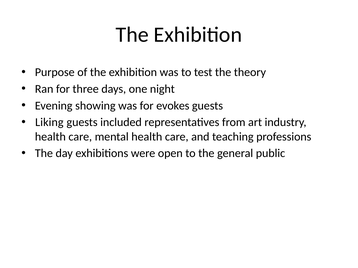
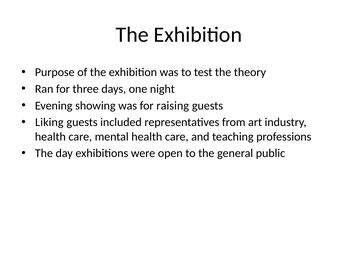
evokes: evokes -> raising (173, 106)
